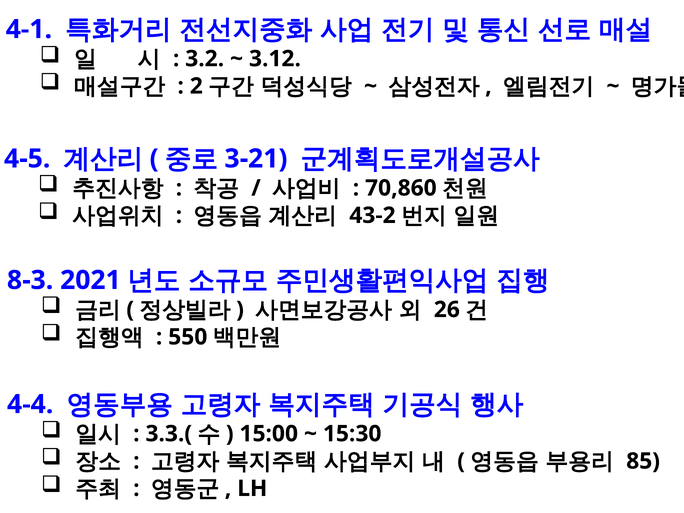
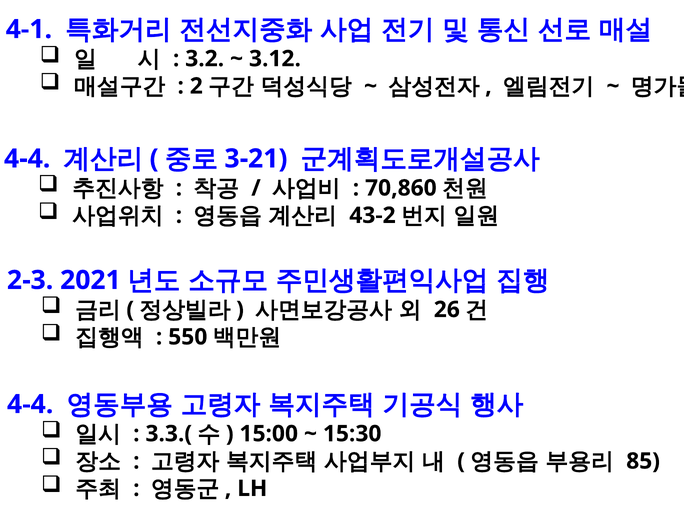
4-5: 4-5 -> 4-4 (27, 159)
8-3: 8-3 -> 2-3 (30, 280)
